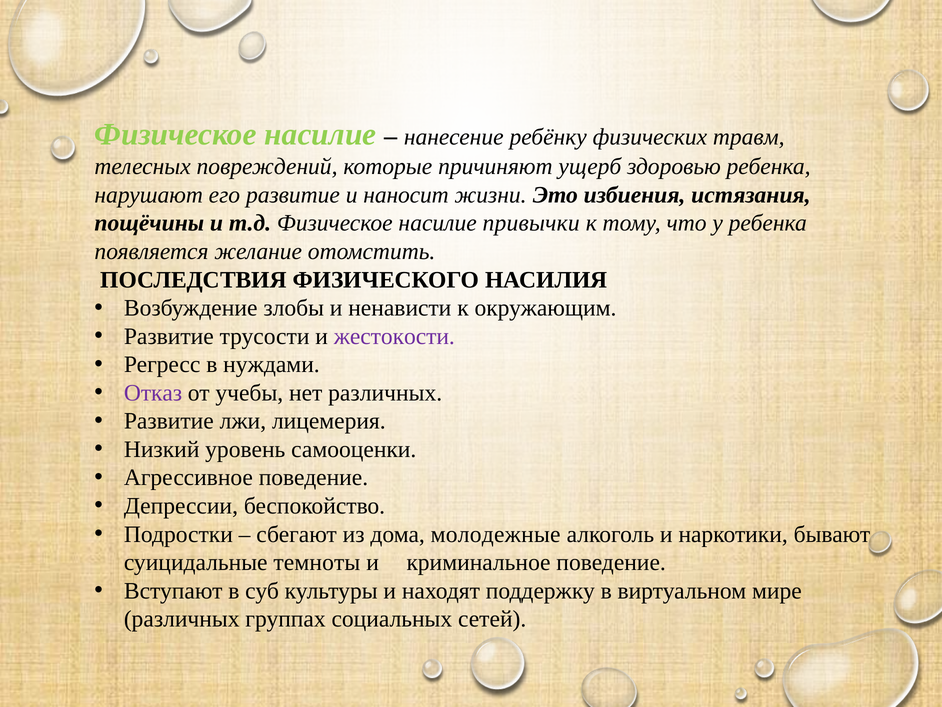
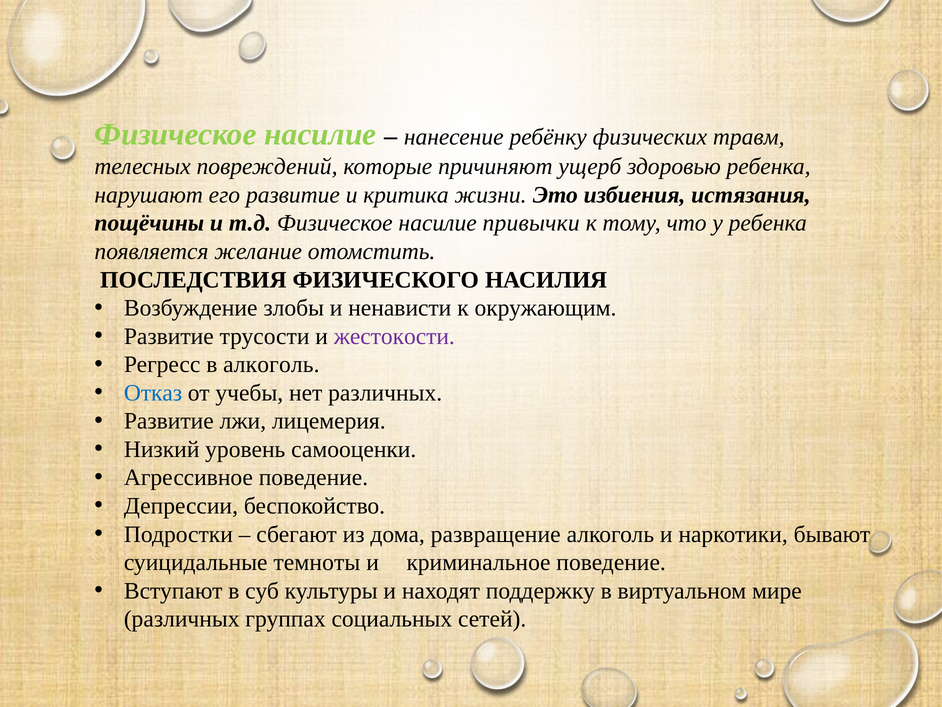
наносит: наносит -> критика (406, 195)
в нуждами: нуждами -> алкоголь (271, 364)
Отказ colour: purple -> blue (153, 393)
молодежные: молодежные -> развращение (496, 534)
